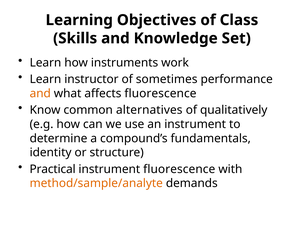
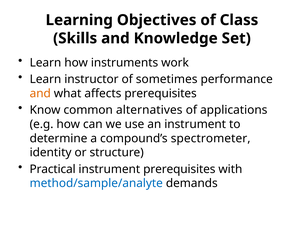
affects fluorescence: fluorescence -> prerequisites (161, 93)
qualitatively: qualitatively -> applications (234, 110)
fundamentals: fundamentals -> spectrometer (211, 138)
instrument fluorescence: fluorescence -> prerequisites (179, 169)
method/sample/analyte colour: orange -> blue (96, 183)
